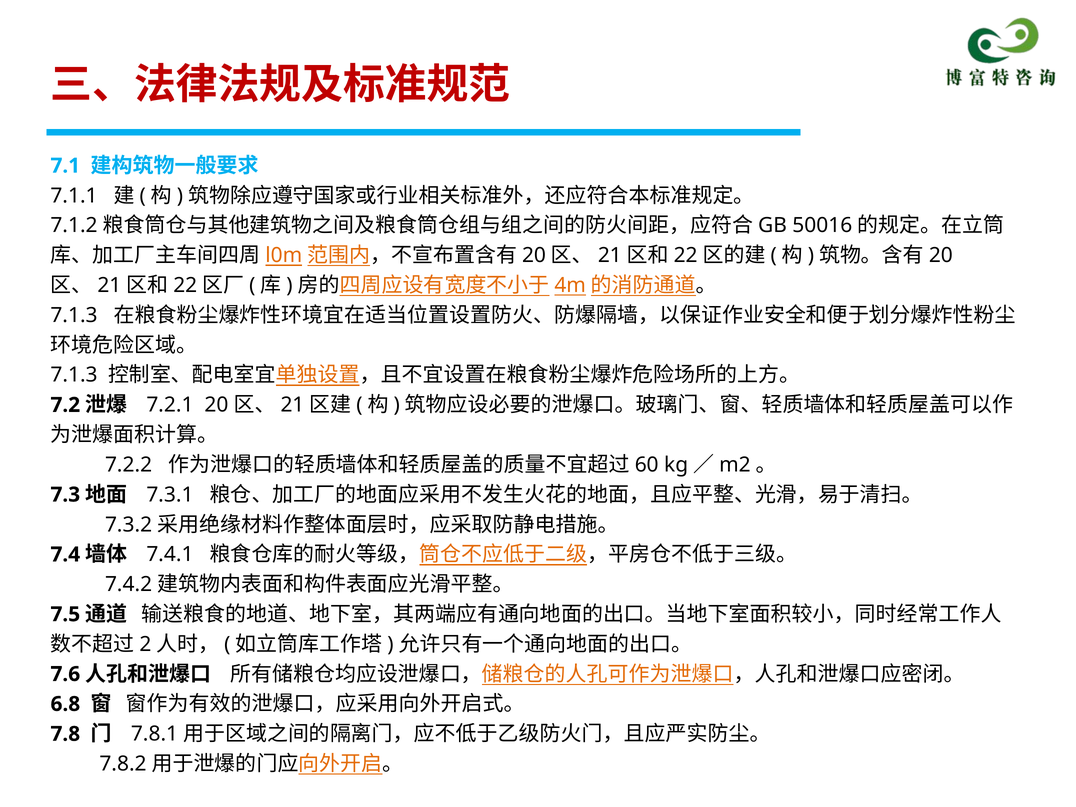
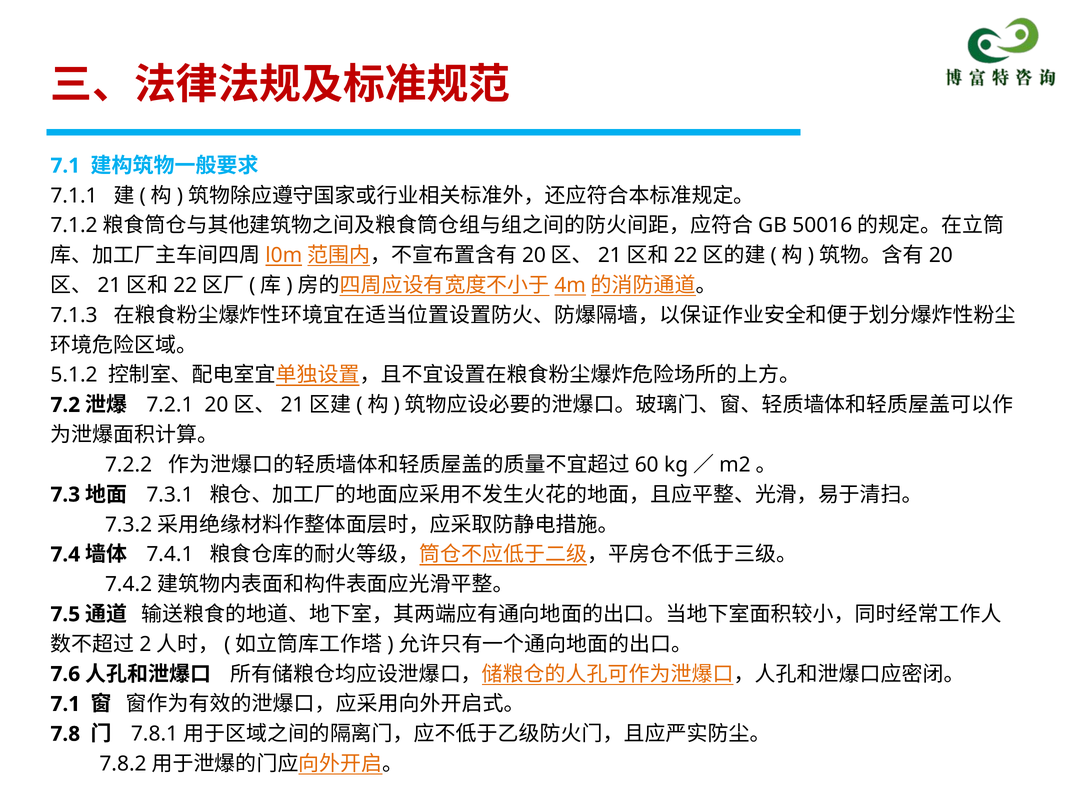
7.1.3: 7.1.3 -> 5.1.2 (74, 375)
6.8: 6.8 -> 7.1 (65, 704)
